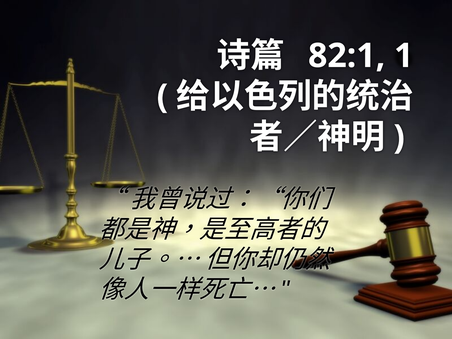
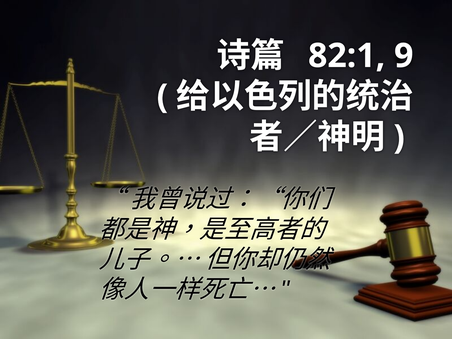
1: 1 -> 9 (404, 56)
